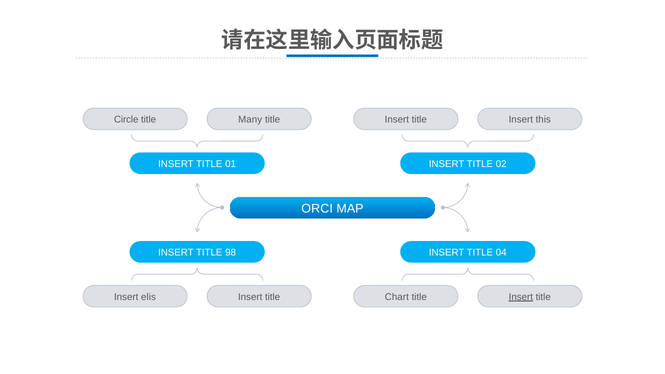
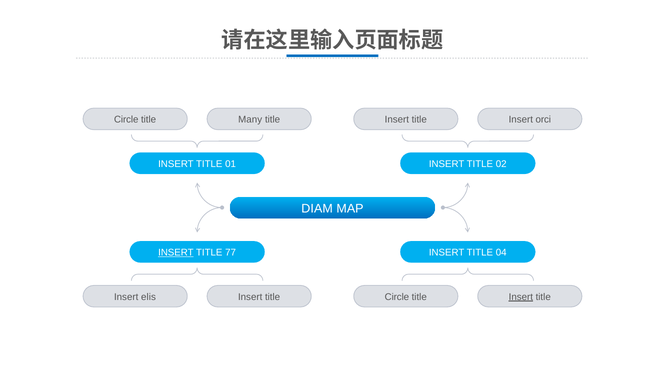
this: this -> orci (543, 120)
ORCI: ORCI -> DIAM (317, 208)
INSERT underline: none -> present (176, 253)
98: 98 -> 77 (231, 253)
Chart: Chart -> Circle (397, 297)
